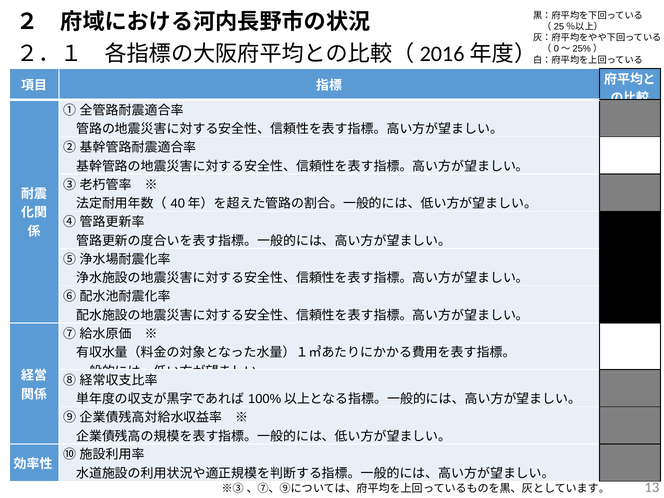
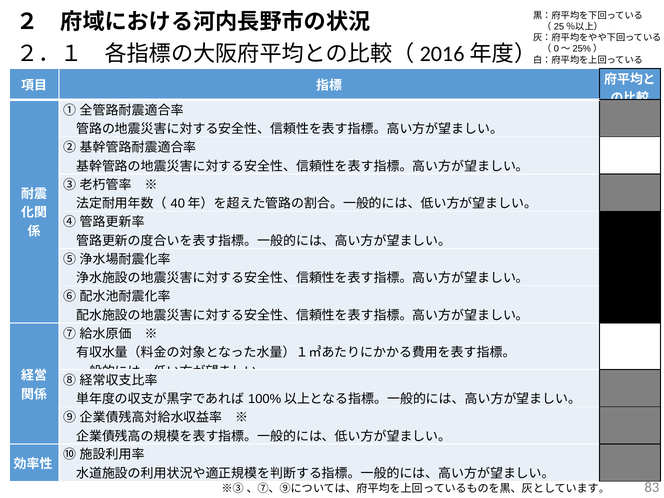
13: 13 -> 83 (652, 488)
